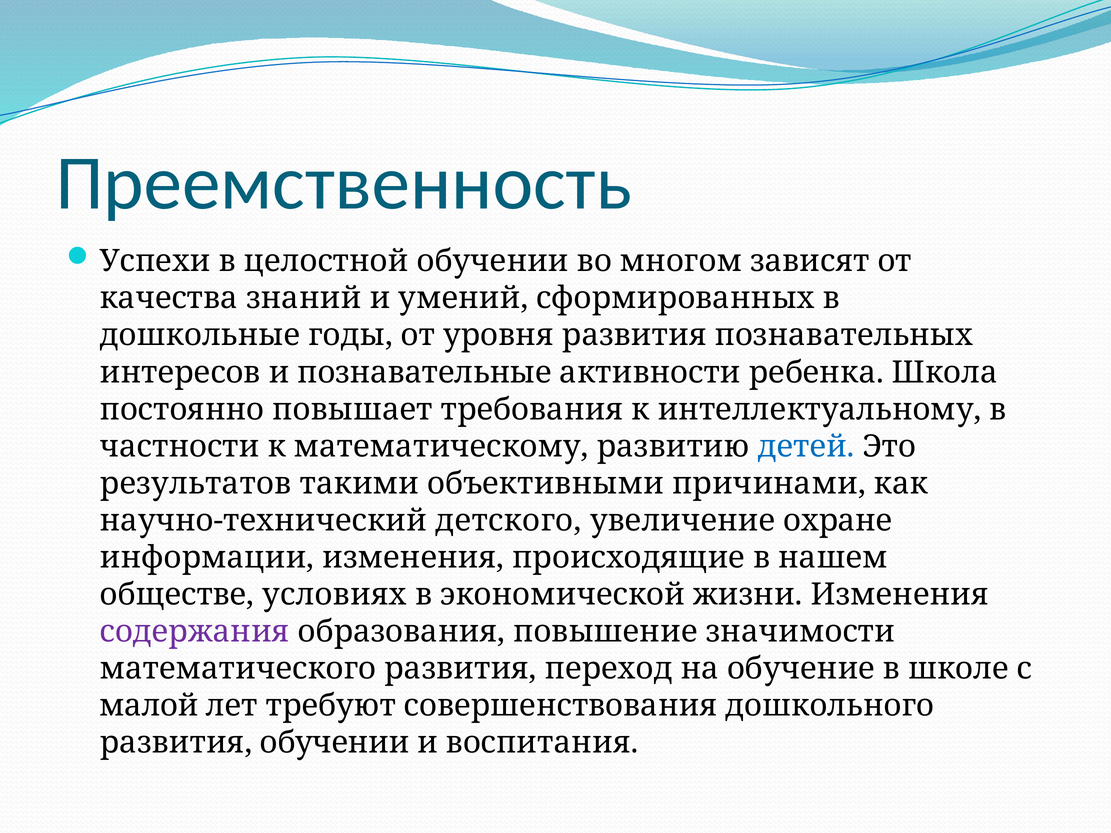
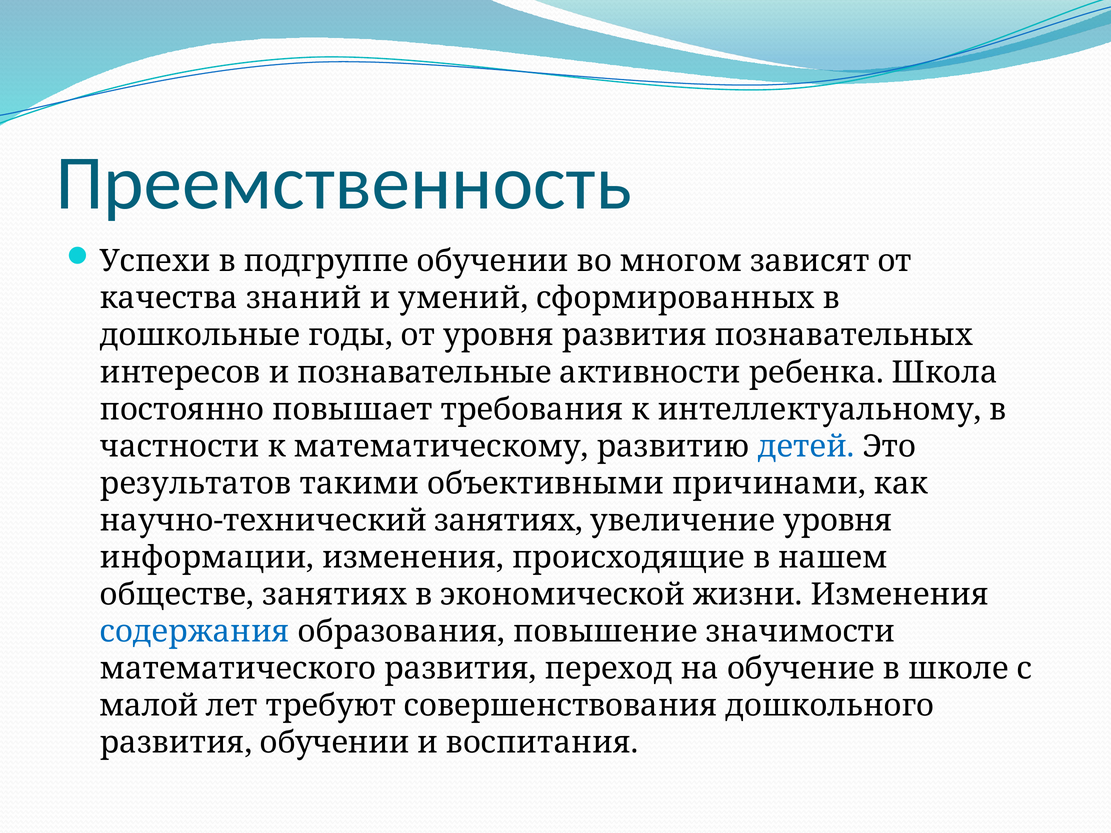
целостной: целостной -> подгруппе (326, 261)
научно-технический детского: детского -> занятиях (509, 521)
увеличение охране: охране -> уровня (838, 521)
обществе условиях: условиях -> занятиях (335, 595)
содержания colour: purple -> blue (195, 632)
